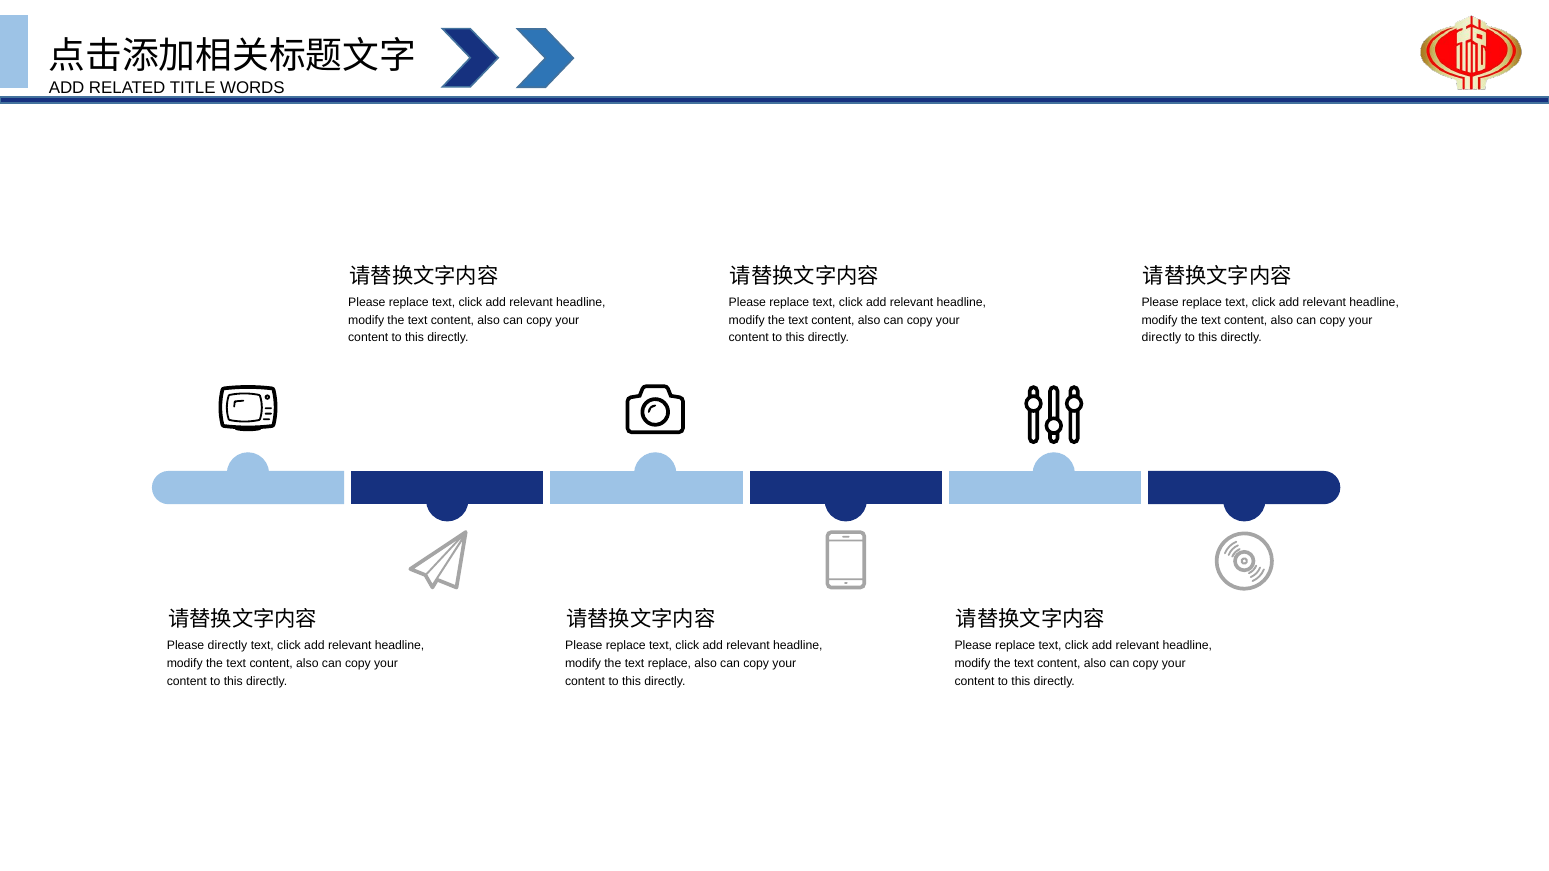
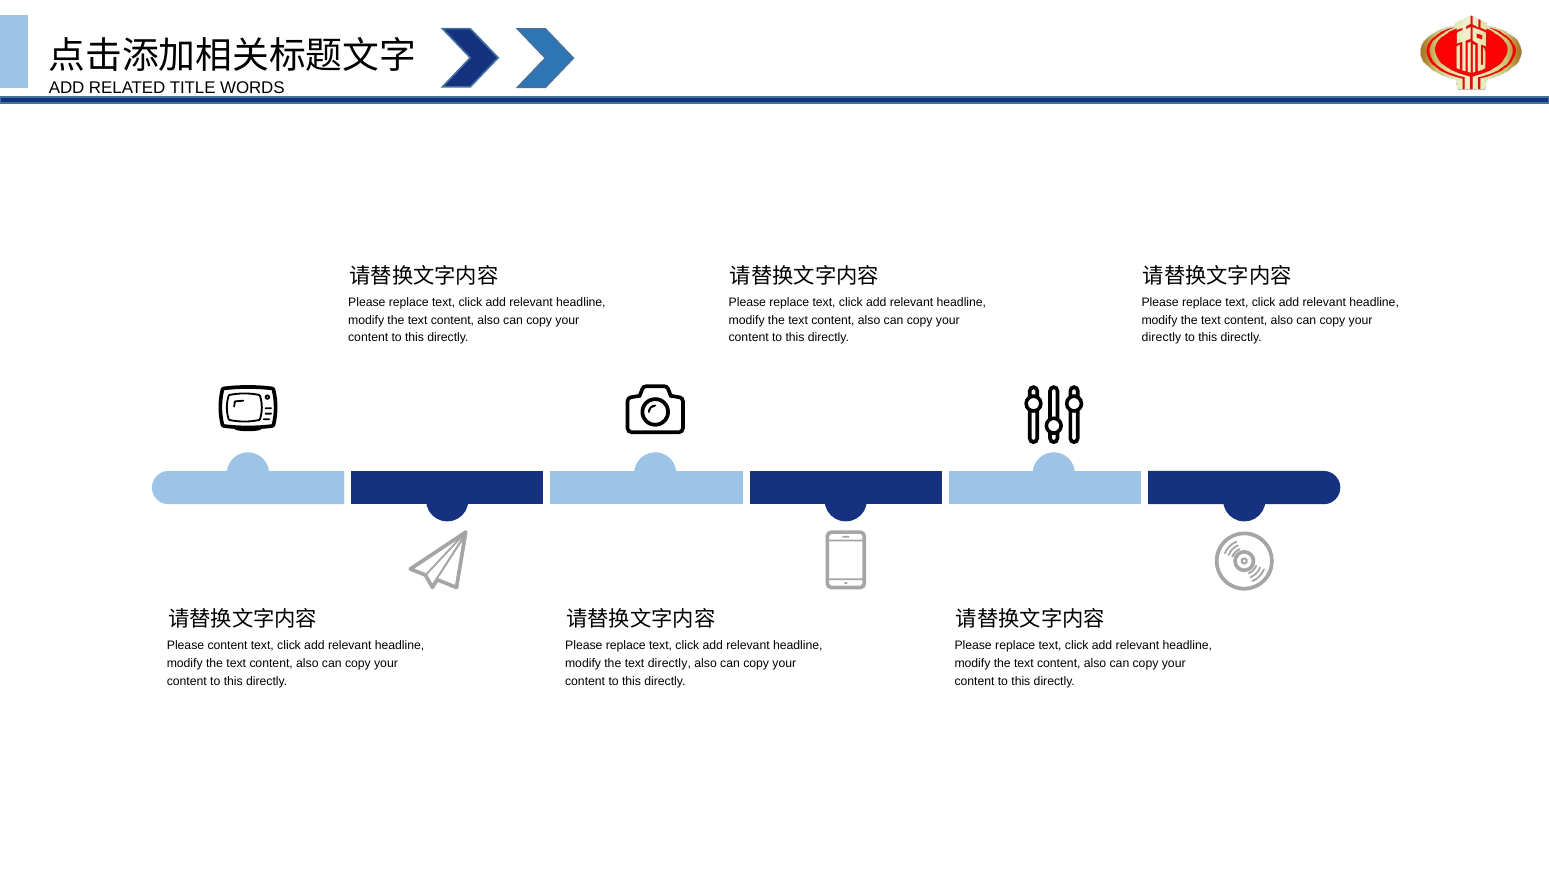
Please directly: directly -> content (227, 646)
text replace: replace -> directly (669, 664)
